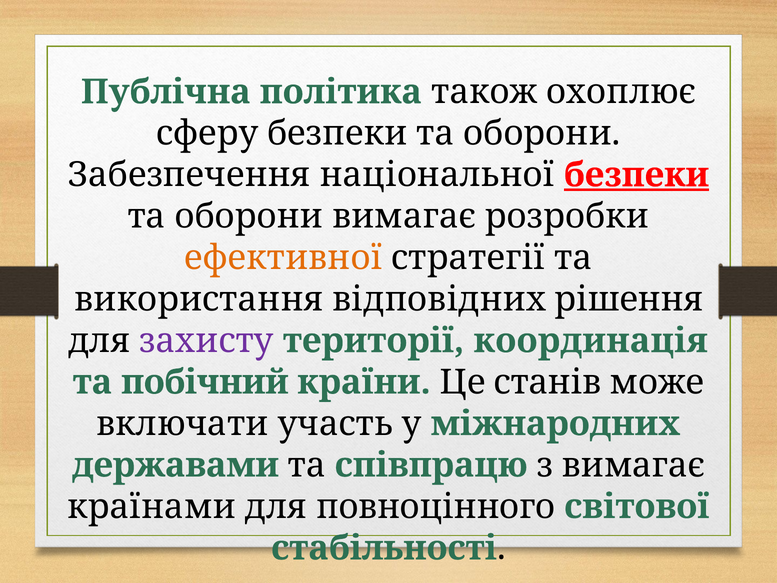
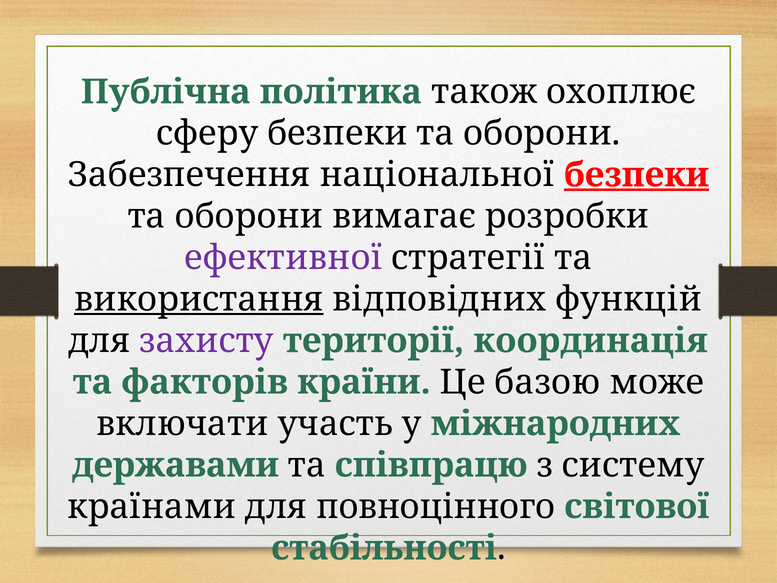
ефективної colour: orange -> purple (283, 258)
використання underline: none -> present (199, 299)
рішення: рішення -> функцій (629, 299)
побічний: побічний -> факторів (205, 382)
станів: станів -> базою (547, 382)
з вимагає: вимагає -> систему (633, 465)
